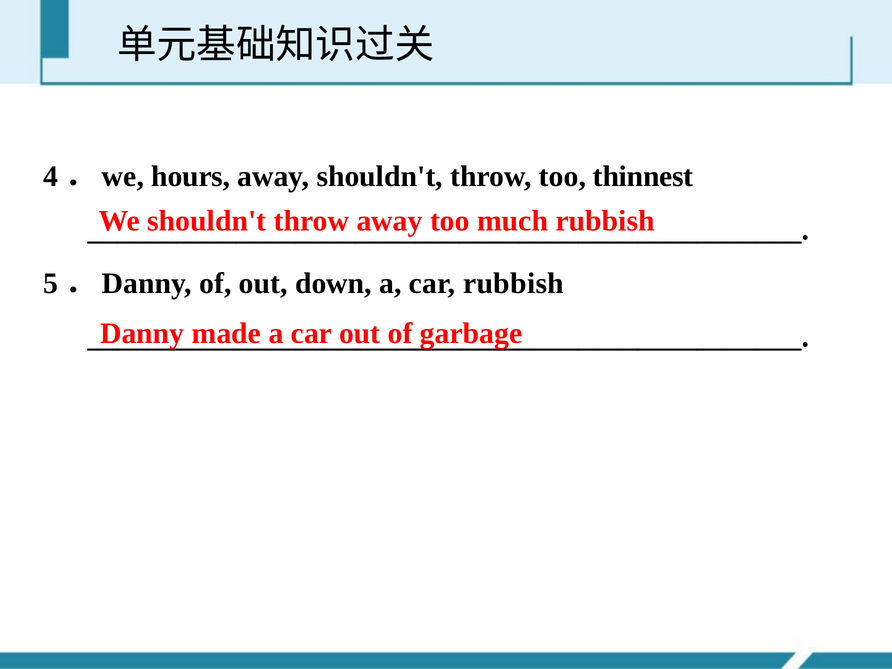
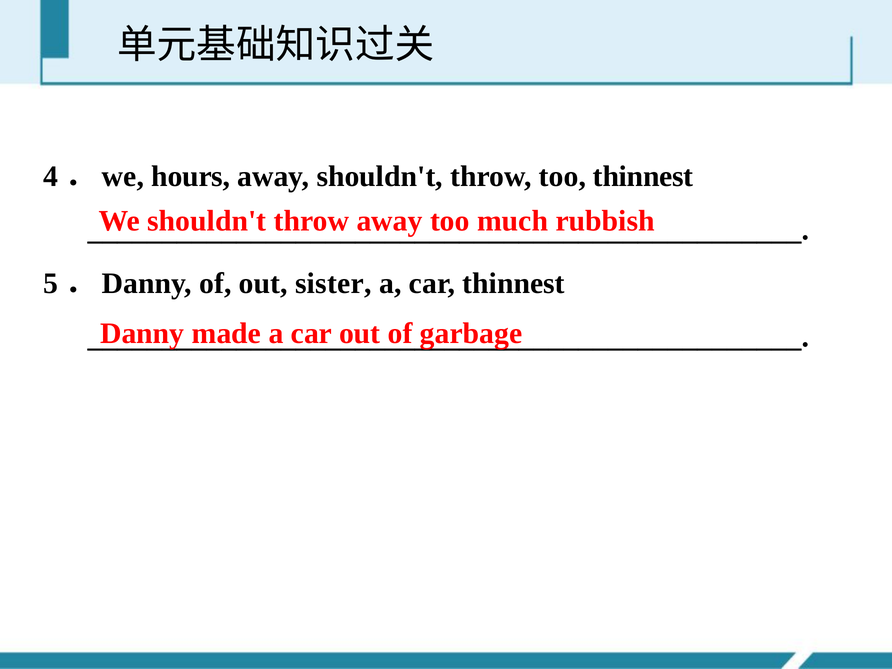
down: down -> sister (333, 284)
car rubbish: rubbish -> thinnest (514, 284)
